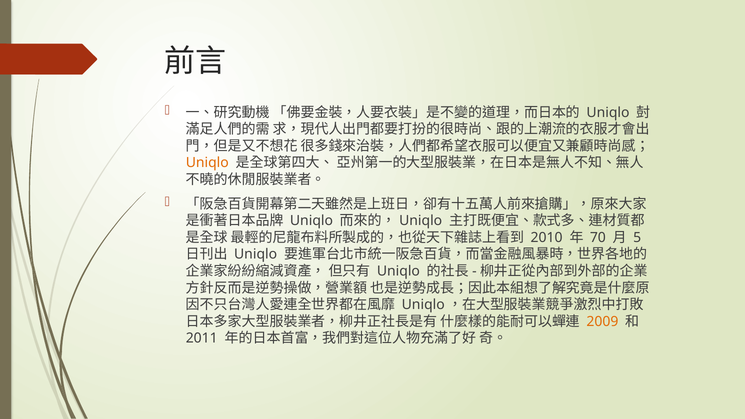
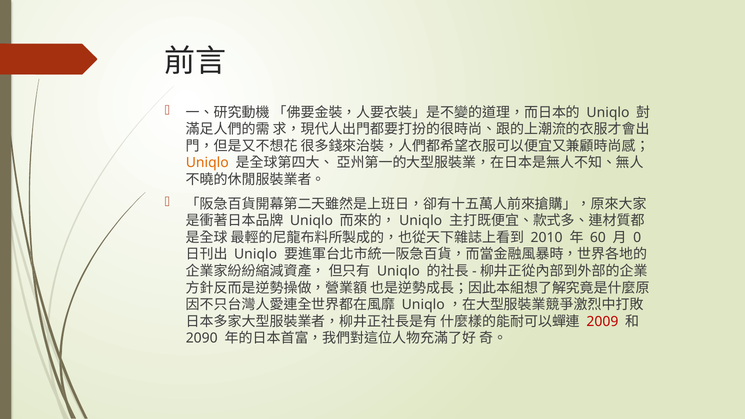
70: 70 -> 60 (598, 238)
5: 5 -> 0 (637, 238)
2009 colour: orange -> red (602, 321)
2011: 2011 -> 2090 (202, 338)
